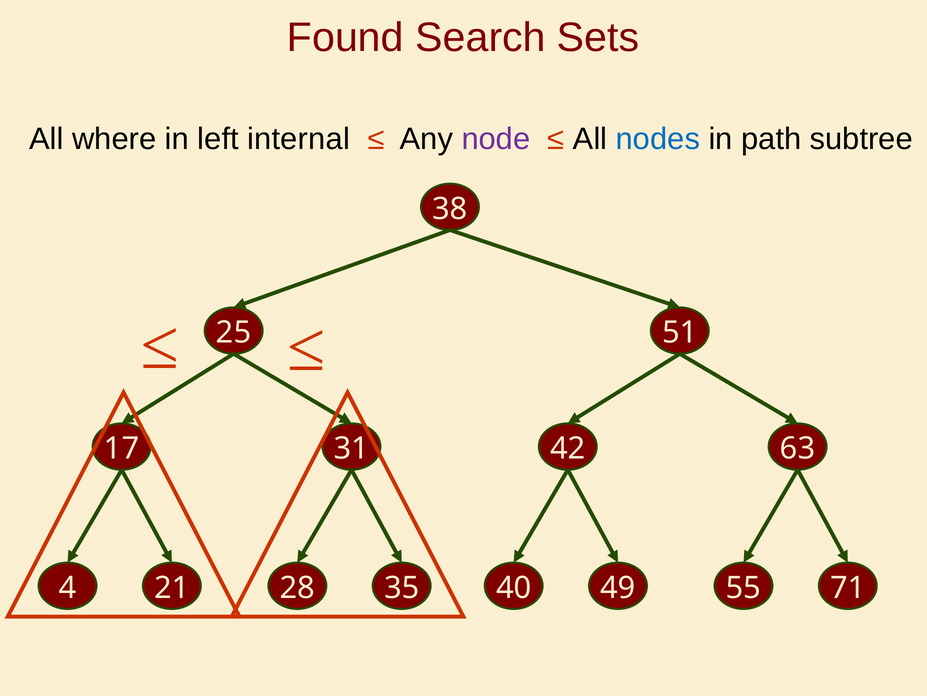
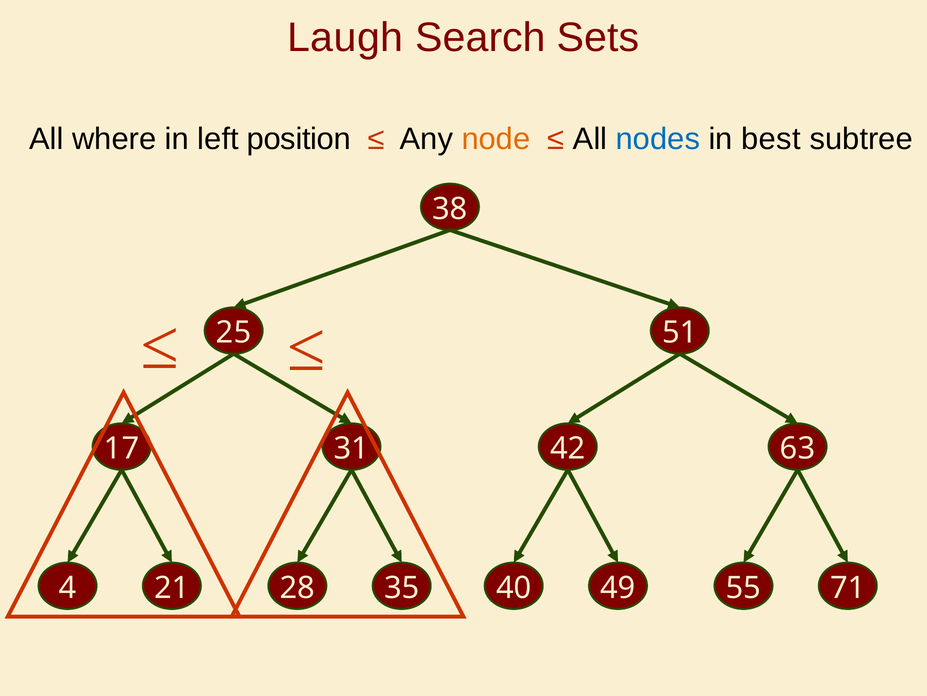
Found: Found -> Laugh (345, 38)
internal: internal -> position (299, 139)
node colour: purple -> orange (496, 139)
path: path -> best (771, 139)
